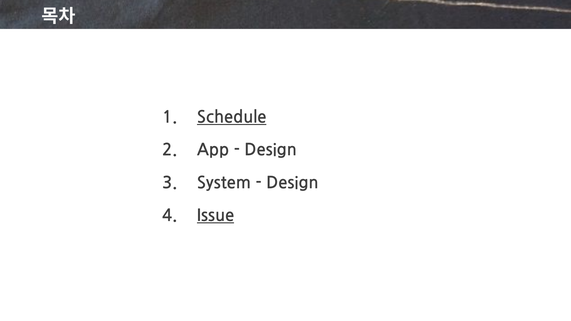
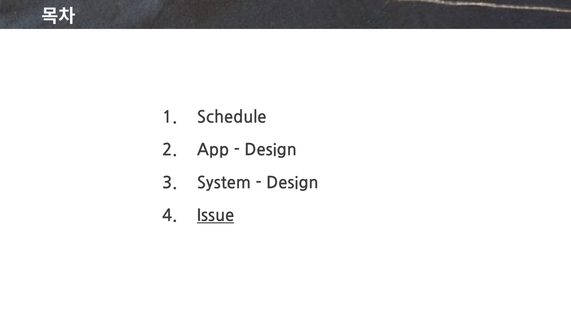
Schedule underline: present -> none (232, 118)
